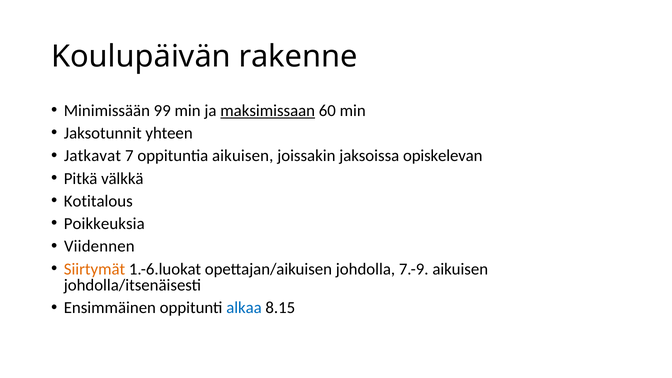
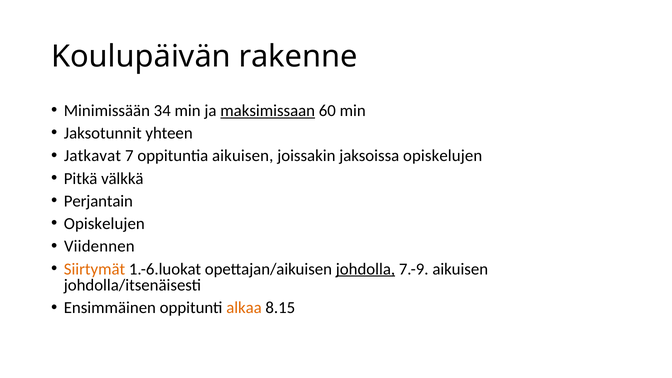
99: 99 -> 34 (162, 111)
jaksoissa opiskelevan: opiskelevan -> opiskelujen (443, 156)
Kotitalous: Kotitalous -> Perjantain (98, 201)
Poikkeuksia: Poikkeuksia -> Opiskelujen (104, 224)
johdolla underline: none -> present (365, 269)
alkaa colour: blue -> orange (244, 308)
